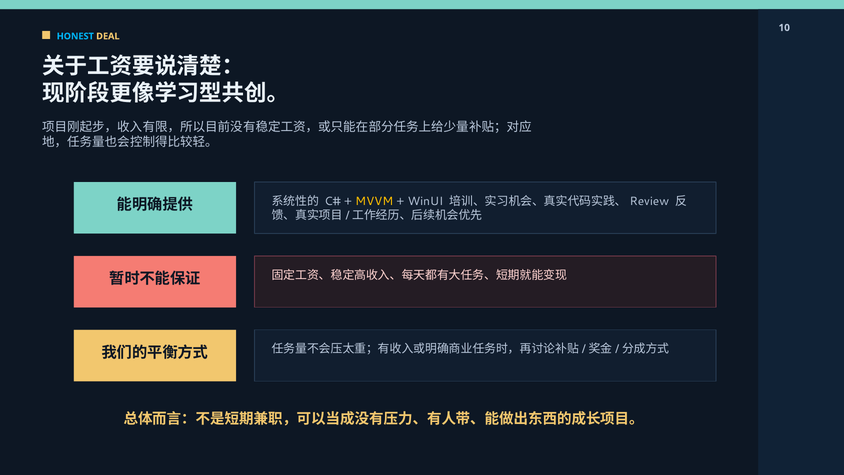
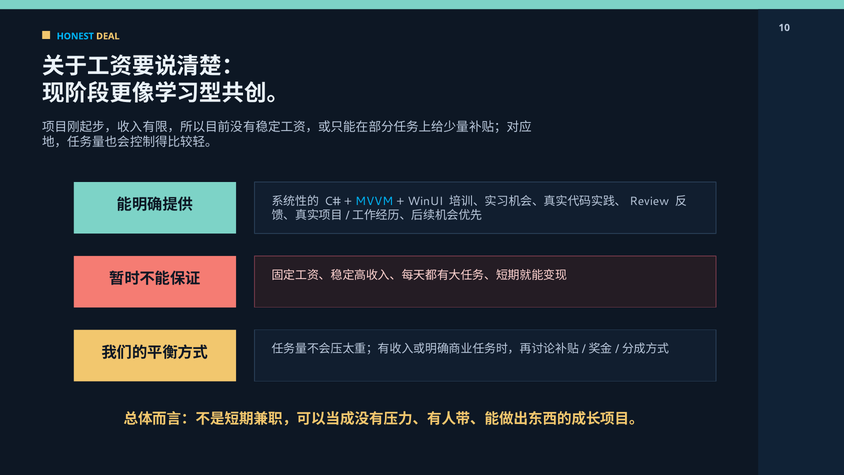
MVVM colour: yellow -> light blue (374, 201)
